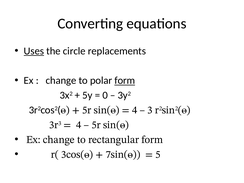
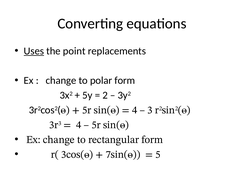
circle: circle -> point (74, 51)
form underline: present -> none (125, 81)
0: 0 -> 2 (105, 95)
